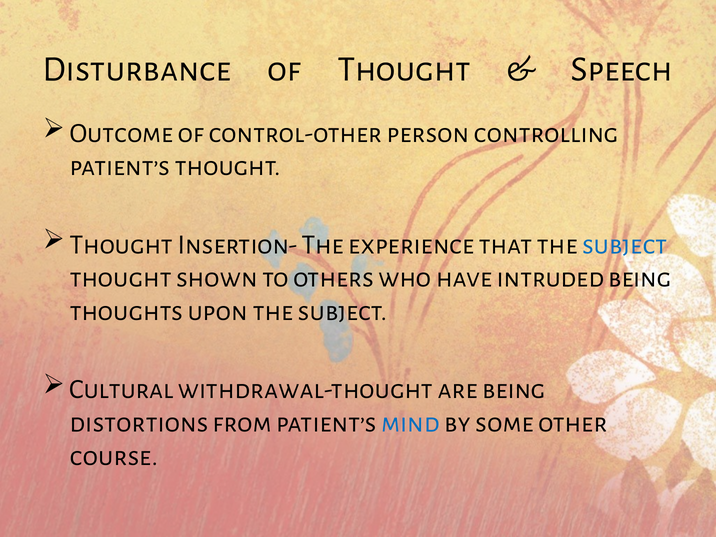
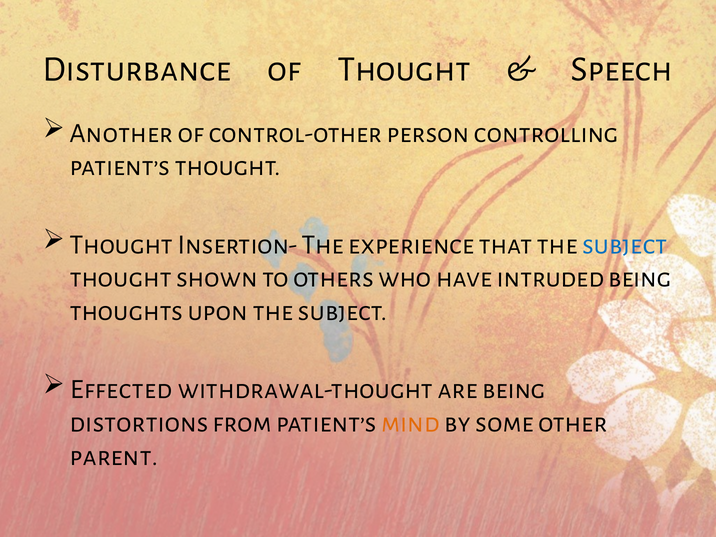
Outcome: Outcome -> Another (121, 133)
Cultural: Cultural -> Effected (121, 389)
mind colour: blue -> orange (411, 423)
course: course -> parent (114, 456)
